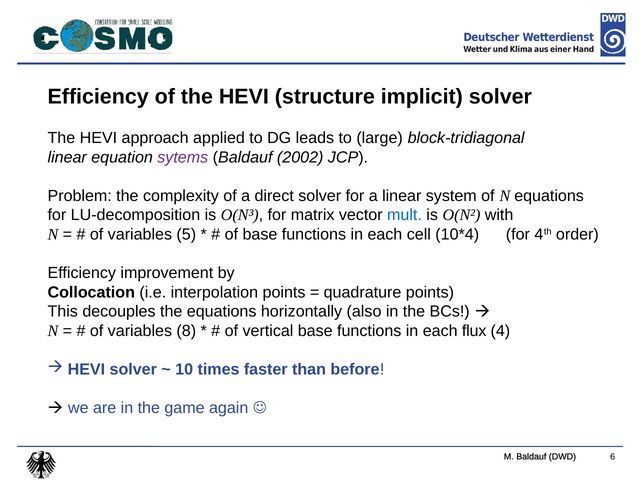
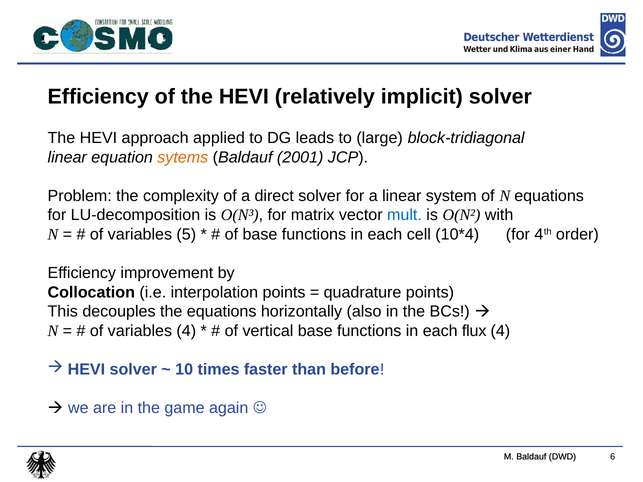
structure: structure -> relatively (325, 97)
sytems colour: purple -> orange (183, 157)
2002: 2002 -> 2001 (300, 157)
variables 8: 8 -> 4 (186, 331)
